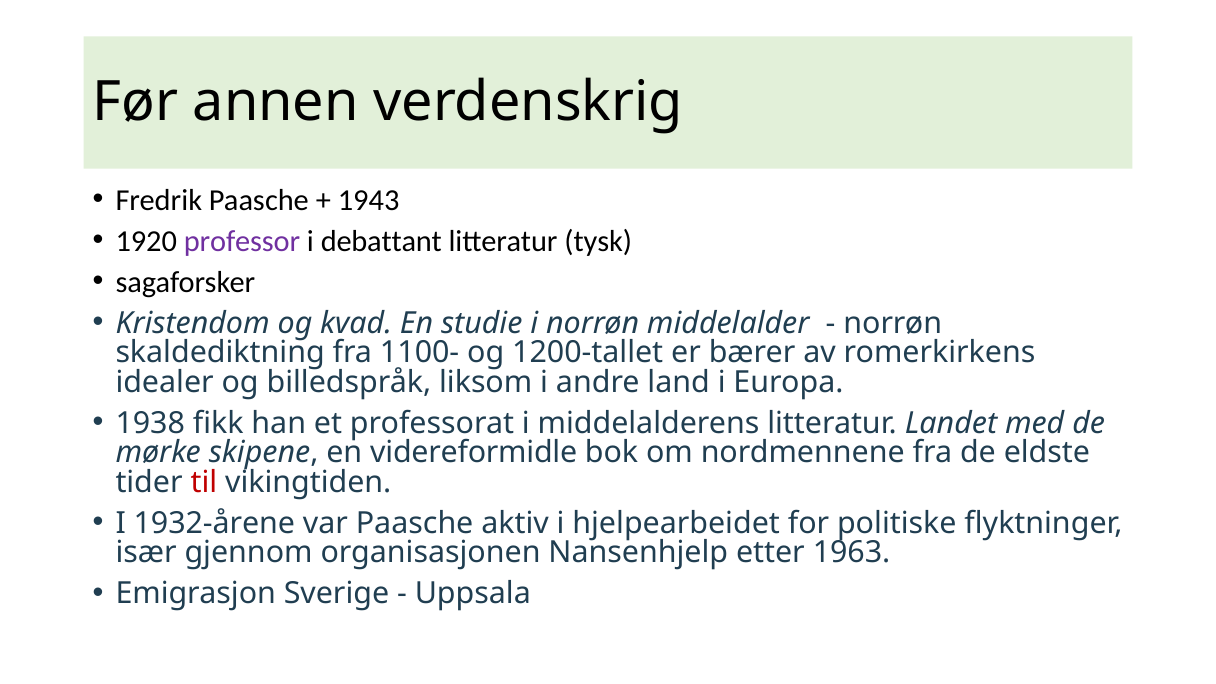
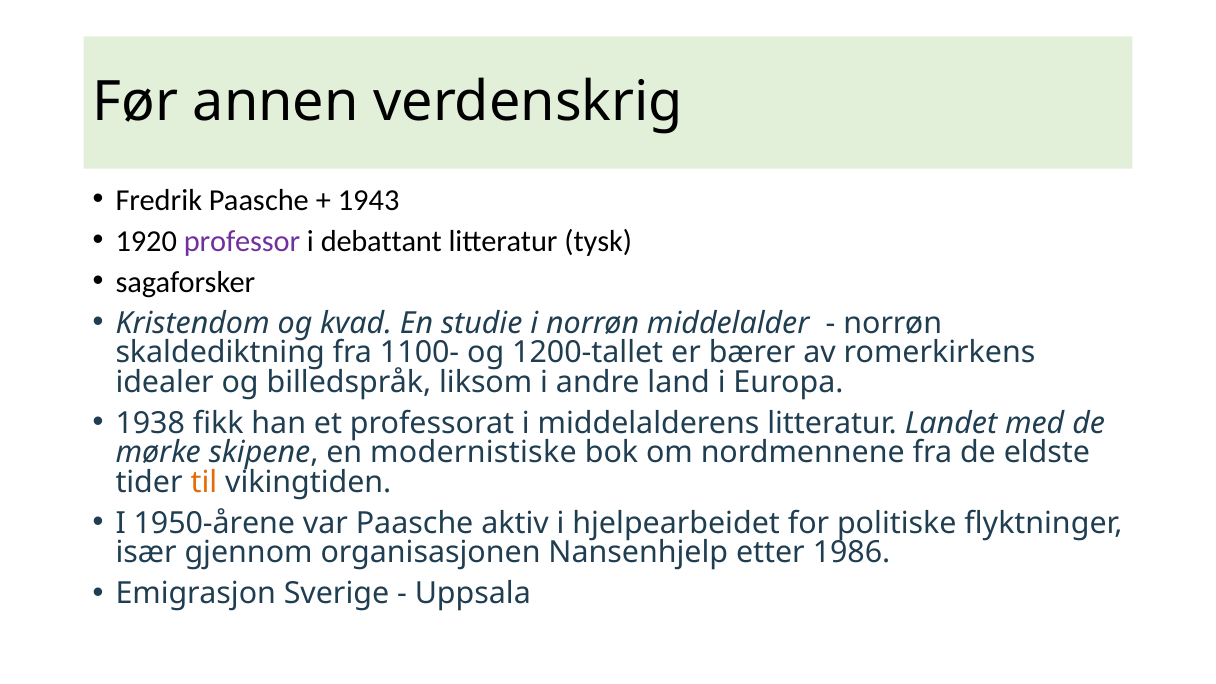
videreformidle: videreformidle -> modernistiske (473, 453)
til colour: red -> orange (204, 482)
1932-årene: 1932-årene -> 1950-årene (214, 523)
1963: 1963 -> 1986 (852, 553)
